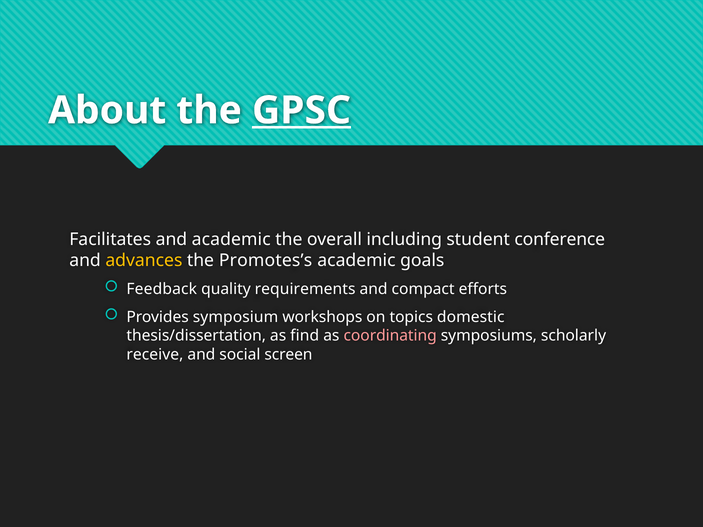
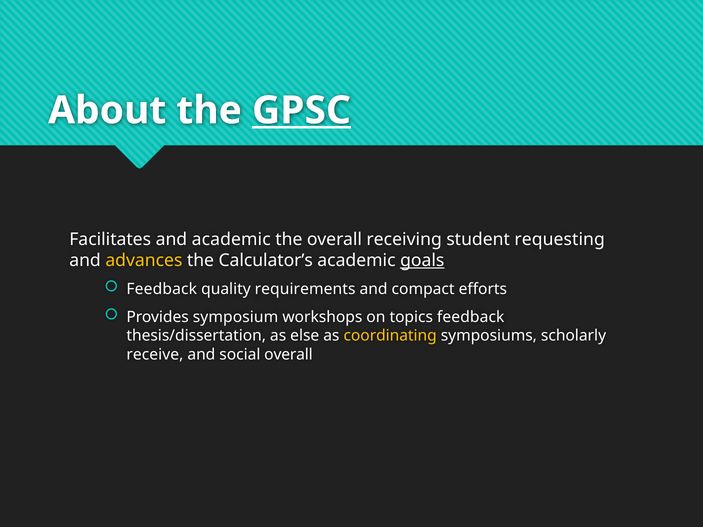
including: including -> receiving (404, 240)
conference: conference -> requesting (560, 240)
Promotes’s: Promotes’s -> Calculator’s (266, 261)
goals underline: none -> present (422, 261)
topics domestic: domestic -> feedback (471, 317)
find: find -> else (305, 336)
coordinating colour: pink -> yellow (390, 336)
social screen: screen -> overall (288, 355)
